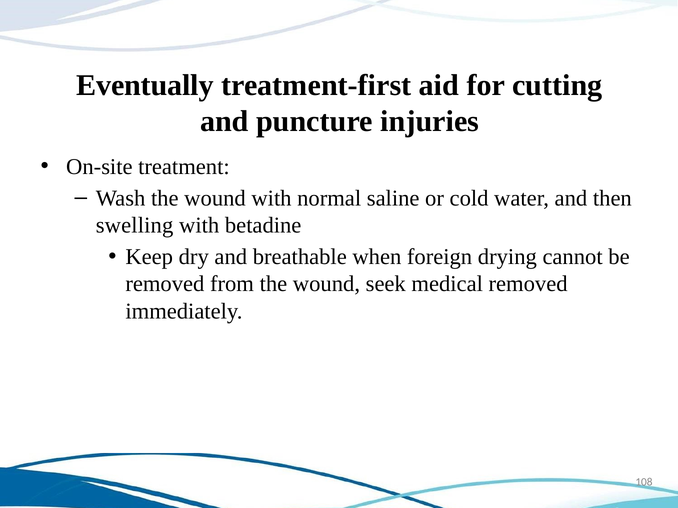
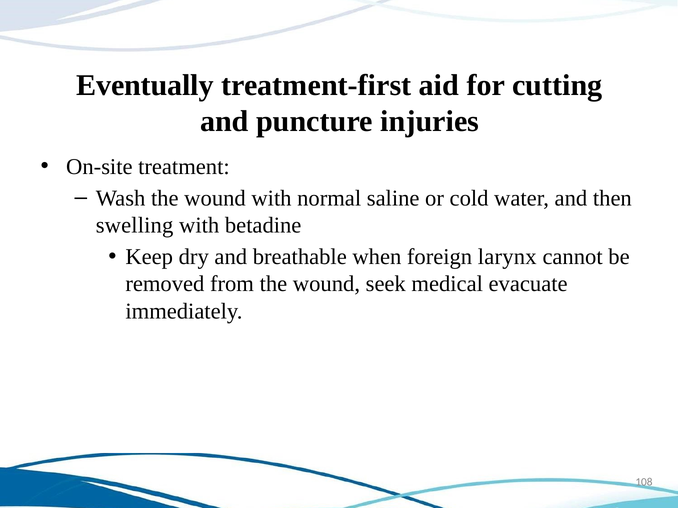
drying: drying -> larynx (507, 257)
medical removed: removed -> evacuate (528, 284)
